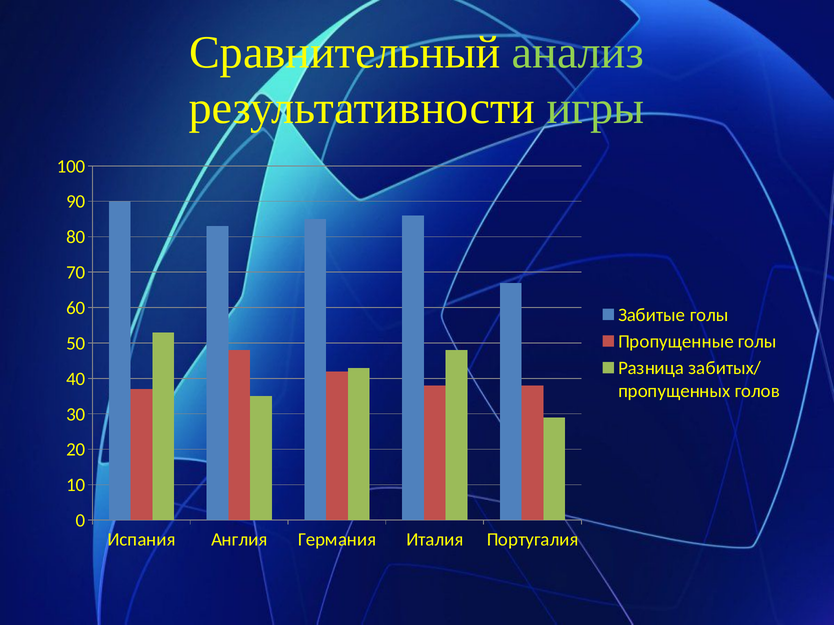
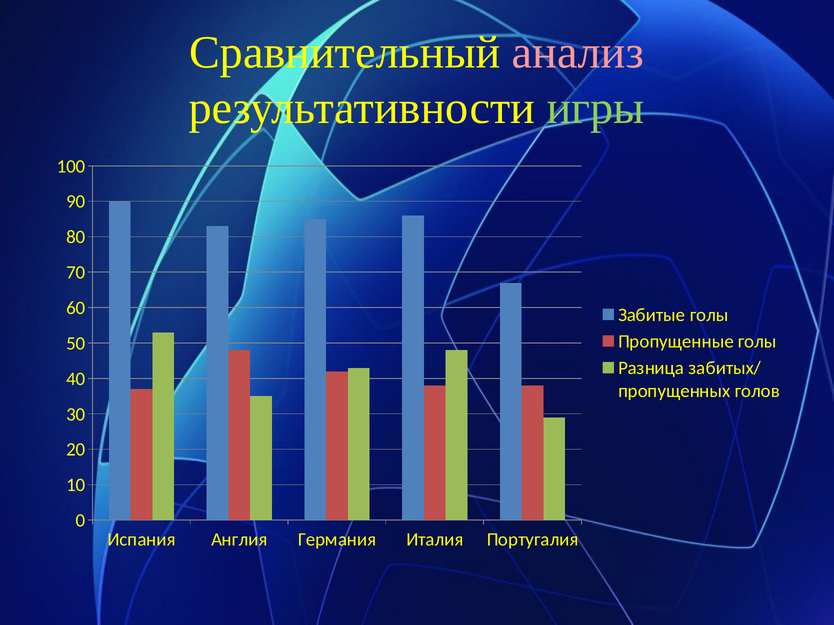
анализ colour: light green -> pink (578, 53)
